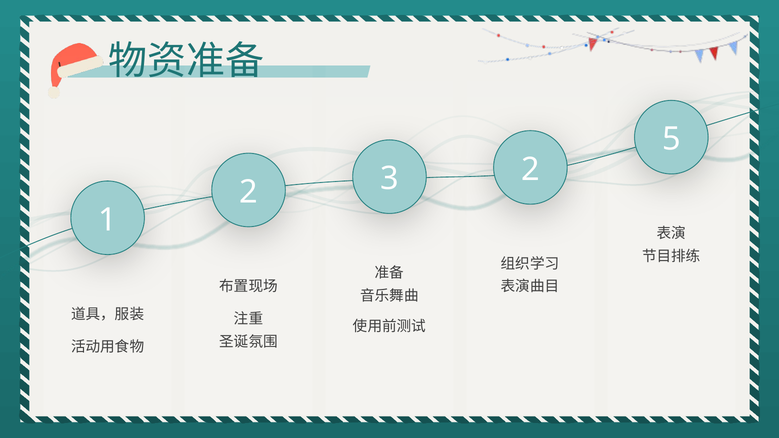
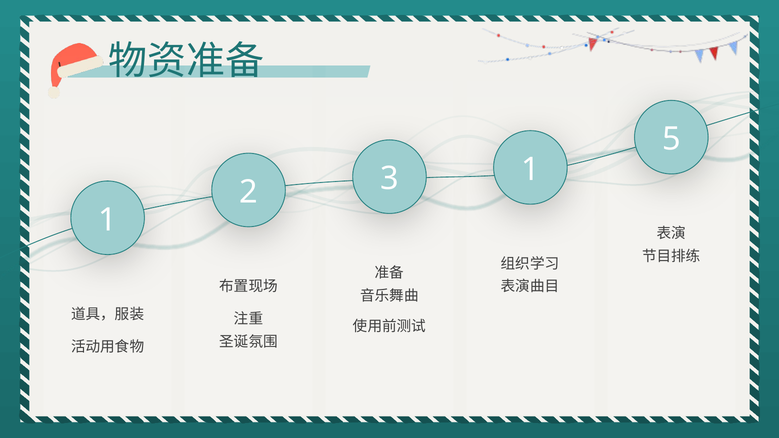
3 2: 2 -> 1 (530, 169)
